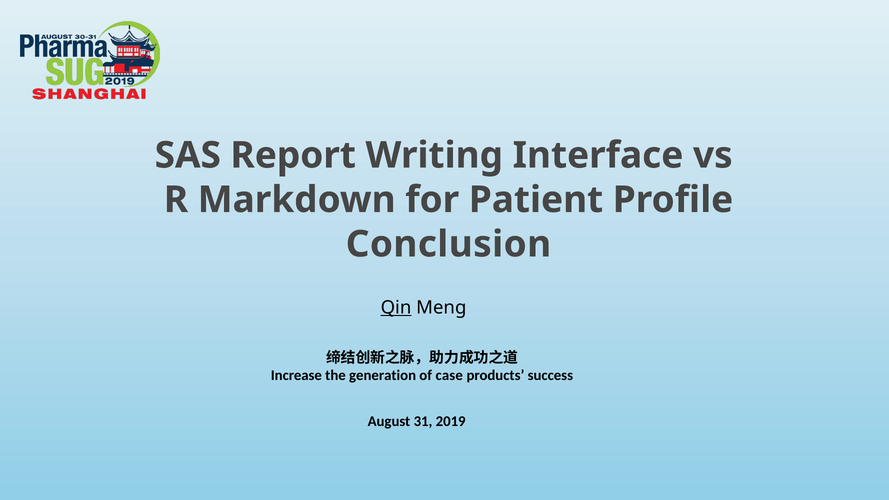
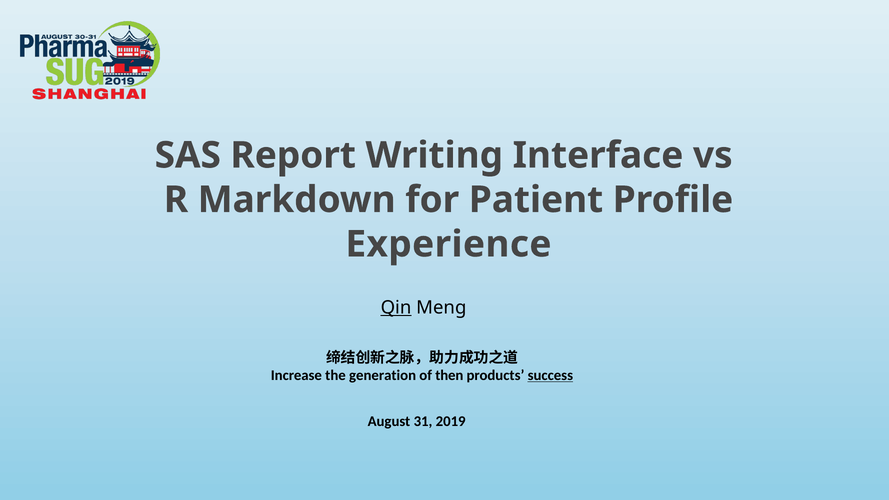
Conclusion: Conclusion -> Experience (448, 244)
case: case -> then (449, 375)
success underline: none -> present (550, 375)
